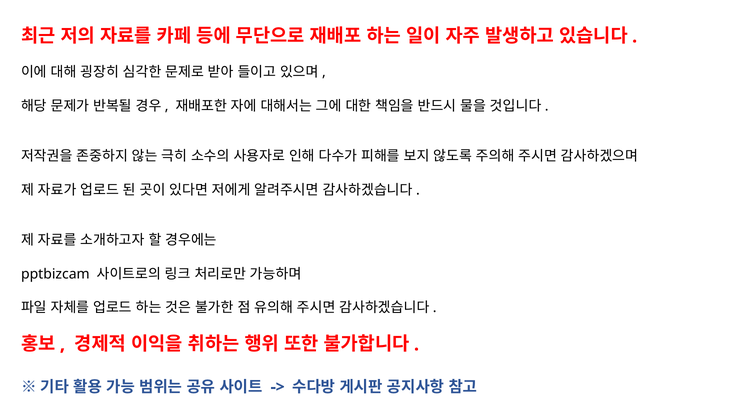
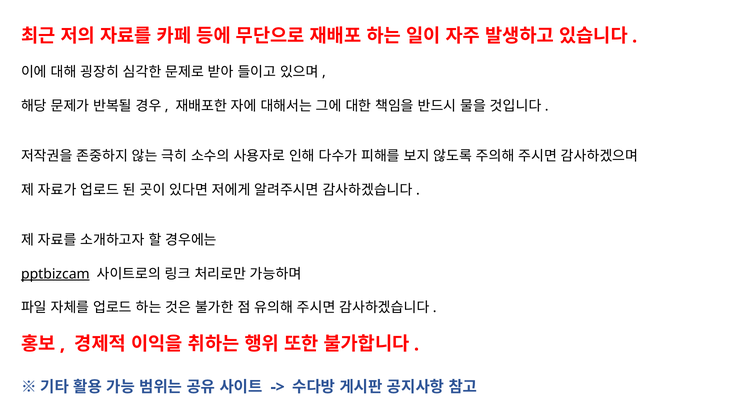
pptbizcam underline: none -> present (55, 274)
